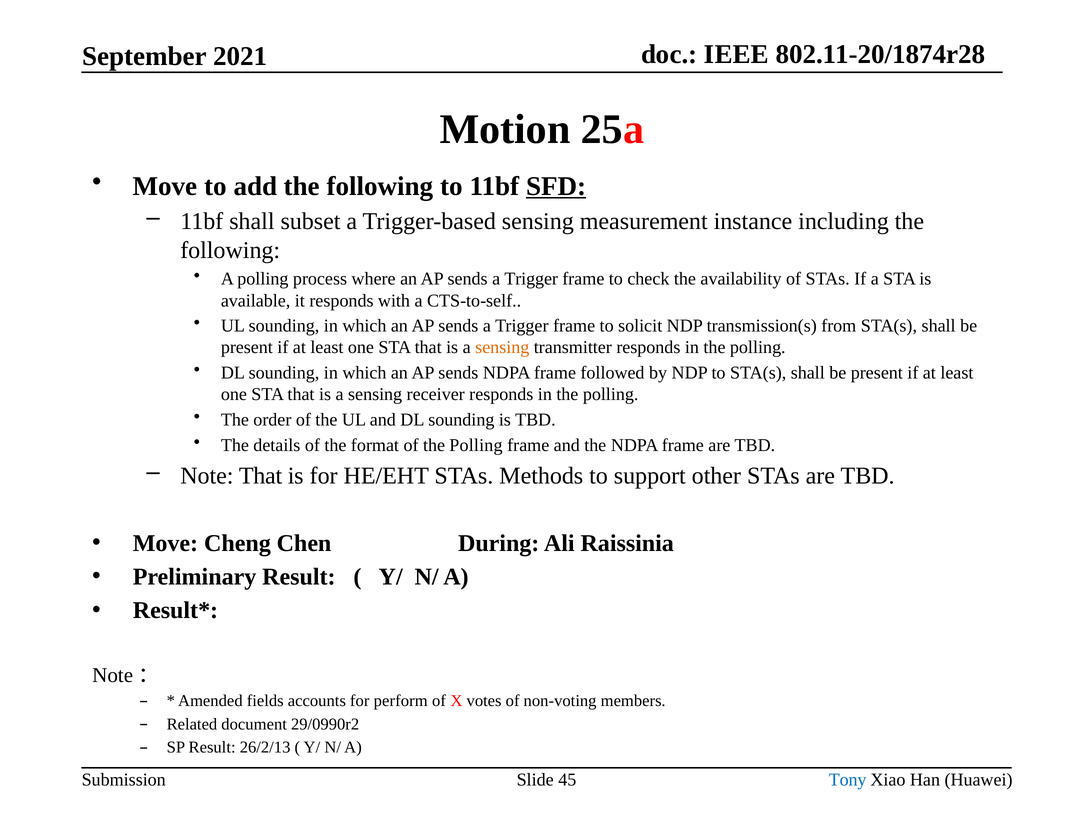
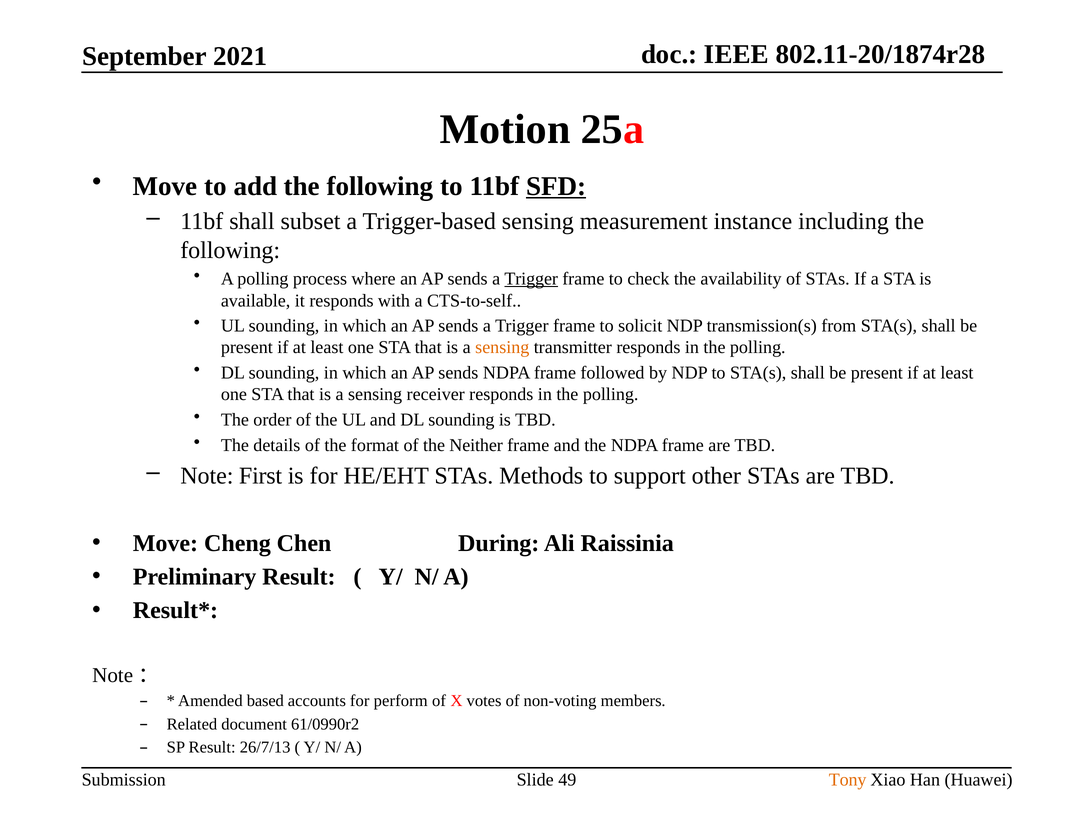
Trigger underline: none -> present (531, 279)
of the Polling: Polling -> Neither (476, 445)
Note That: That -> First (261, 476)
fields: fields -> based (265, 701)
29/0990r2: 29/0990r2 -> 61/0990r2 (325, 724)
26/2/13: 26/2/13 -> 26/7/13 (265, 747)
45: 45 -> 49 (567, 780)
Tony colour: blue -> orange (848, 780)
